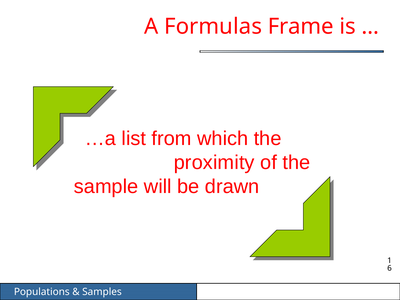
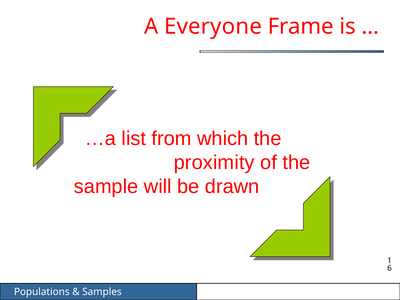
Formulas: Formulas -> Everyone (213, 27)
